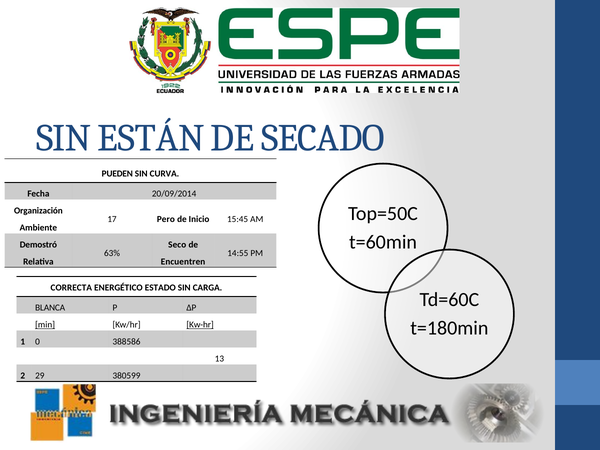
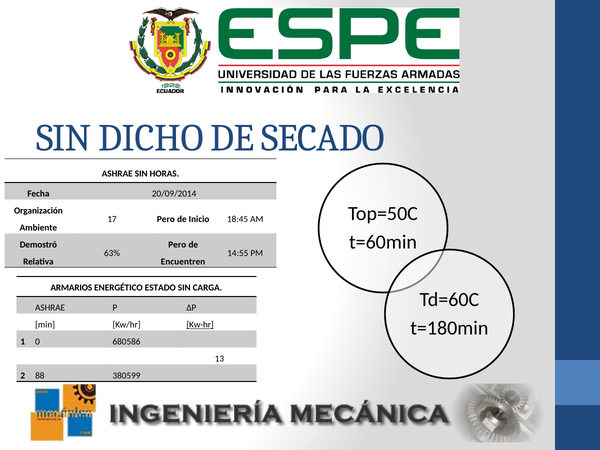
ESTÁN: ESTÁN -> DICHO (151, 138)
PUEDEN: PUEDEN -> ASHRAE (117, 174)
CURVA: CURVA -> HORAS (164, 174)
15:45: 15:45 -> 18:45 (238, 219)
Seco: Seco -> Pero (177, 245)
CORRECTA: CORRECTA -> ARMARIOS (71, 288)
BLANCA: BLANCA -> ASHRAE (50, 308)
min underline: present -> none (45, 325)
388586: 388586 -> 680586 (127, 342)
29: 29 -> 88 (40, 376)
